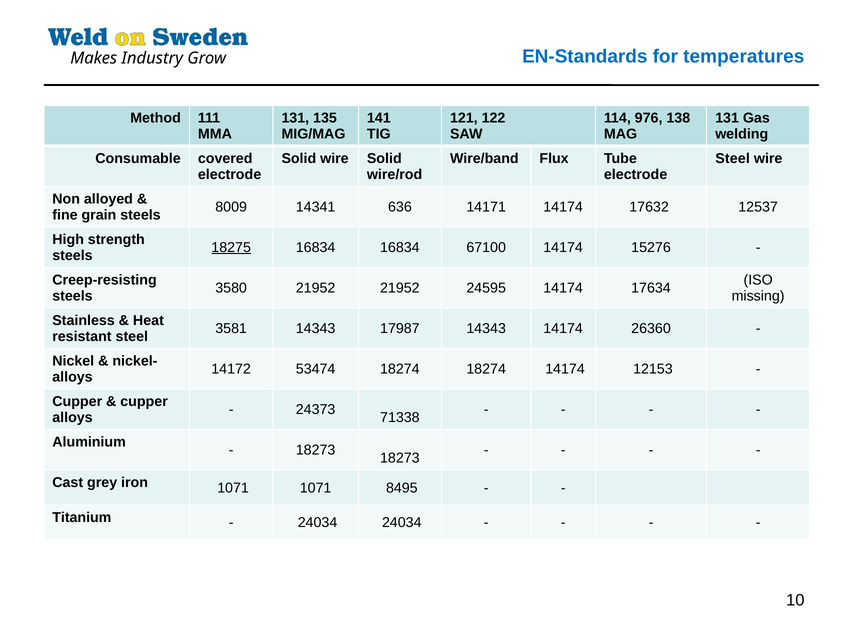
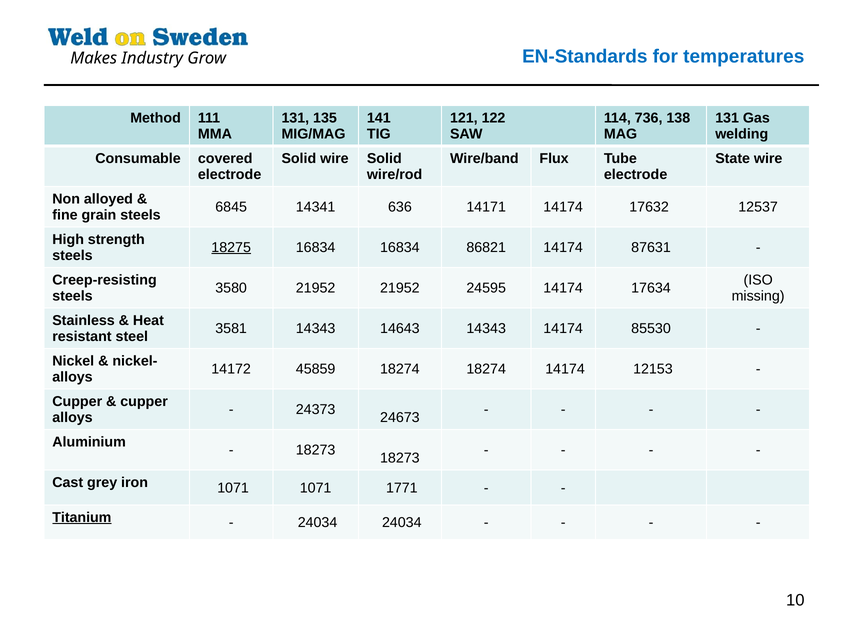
976: 976 -> 736 (649, 118)
Steel: Steel -> State (733, 158)
8009: 8009 -> 6845 (231, 207)
67100: 67100 -> 86821 (486, 248)
15276: 15276 -> 87631 (651, 248)
17987: 17987 -> 14643 (400, 329)
26360: 26360 -> 85530 (651, 329)
53474: 53474 -> 45859 (316, 369)
71338: 71338 -> 24673 (400, 418)
8495: 8495 -> 1771 (402, 488)
Titanium underline: none -> present (82, 517)
